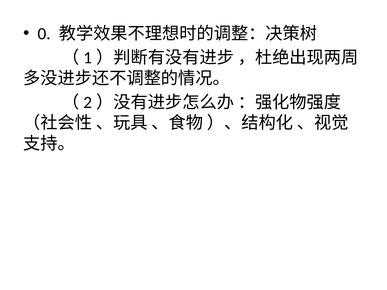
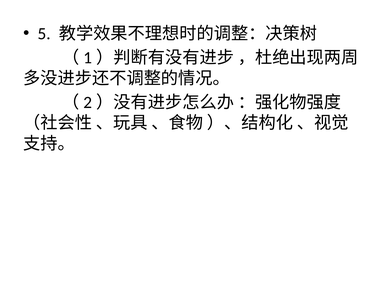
0: 0 -> 5 (44, 34)
